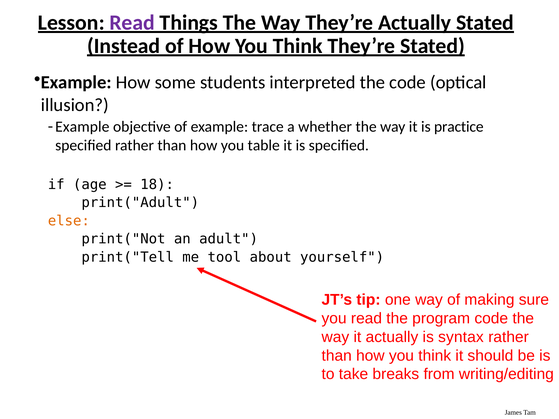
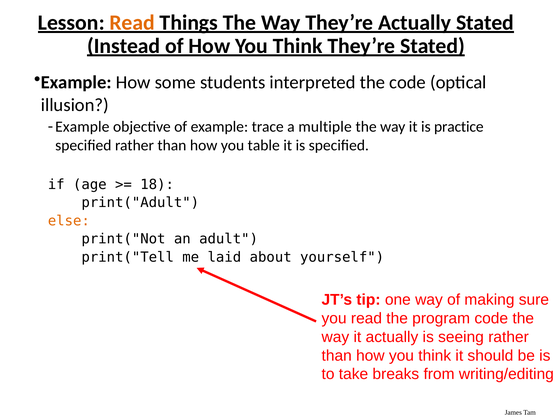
Read colour: purple -> orange (132, 23)
whether: whether -> multiple (325, 127)
tool: tool -> laid (224, 257)
syntax: syntax -> seeing (461, 337)
